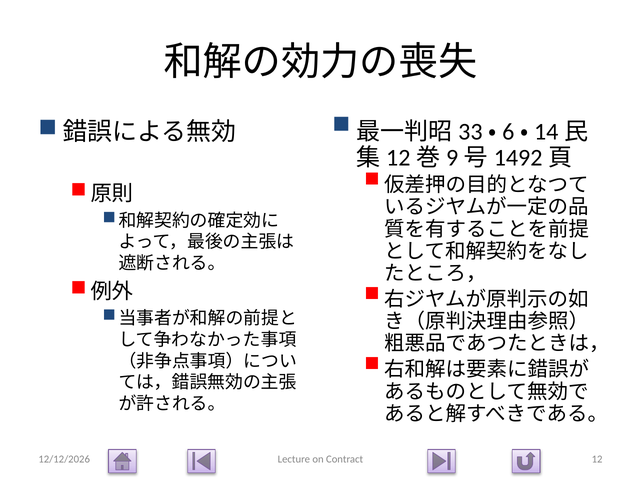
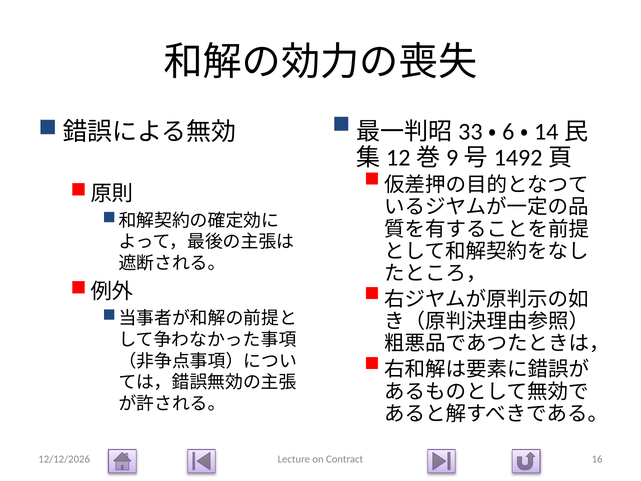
12: 12 -> 16 (597, 459)
